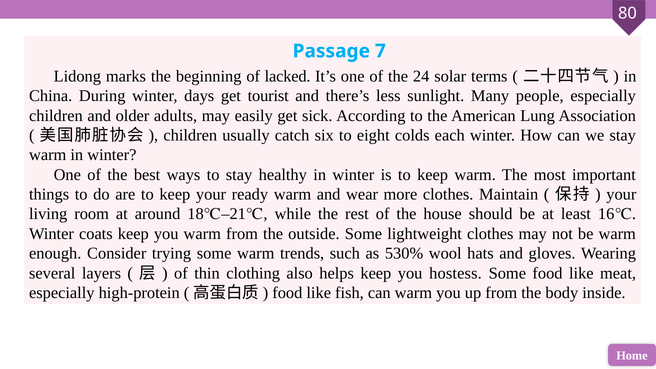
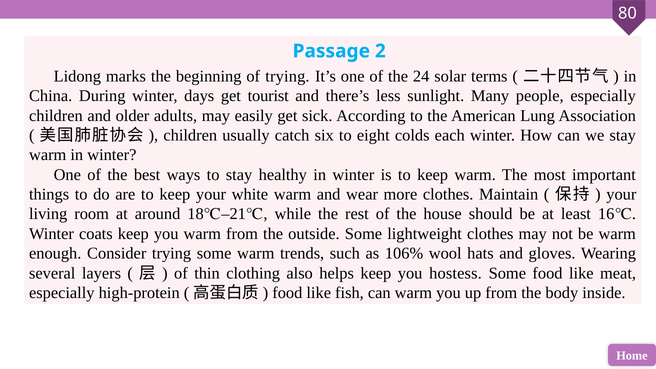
7: 7 -> 2 (380, 51)
of lacked: lacked -> trying (287, 76)
ready: ready -> white (250, 194)
530%: 530% -> 106% (404, 253)
